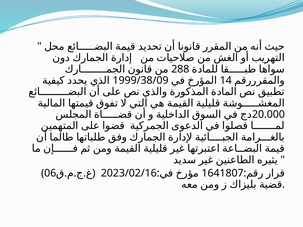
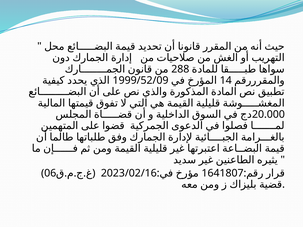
1999/38/09: 1999/38/09 -> 1999/52/09 (141, 80)
